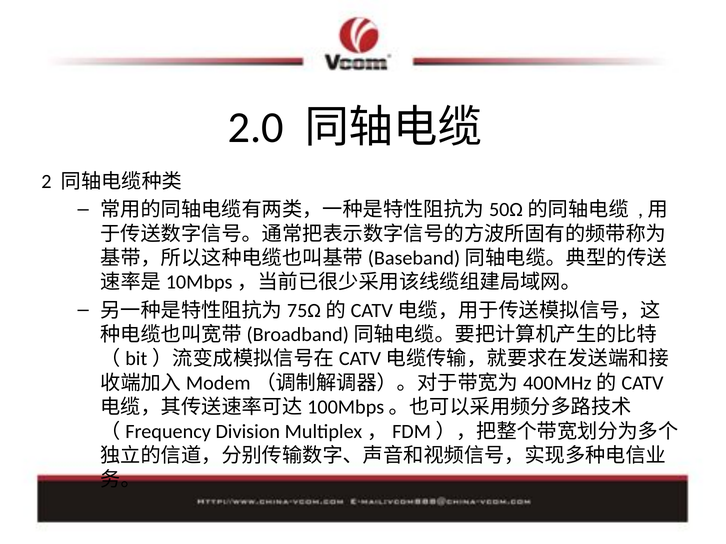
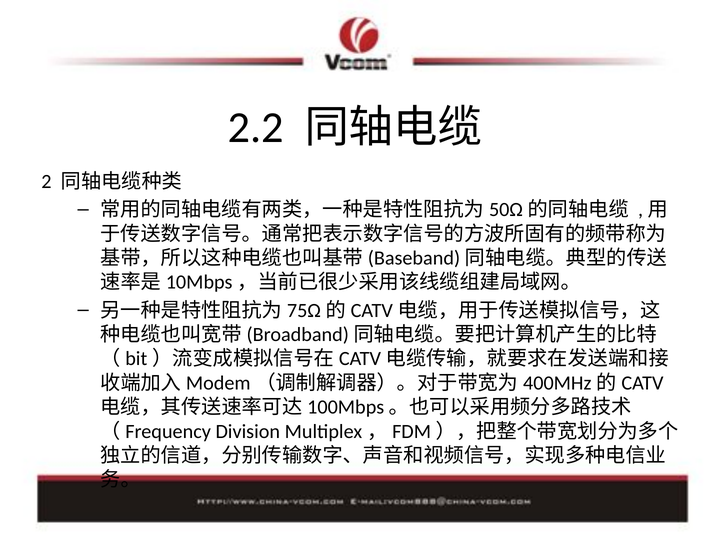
2.0: 2.0 -> 2.2 (256, 128)
